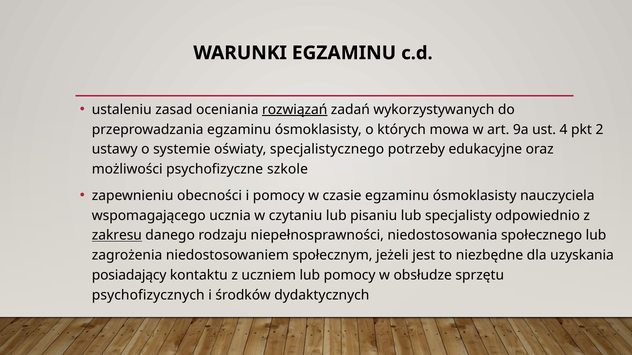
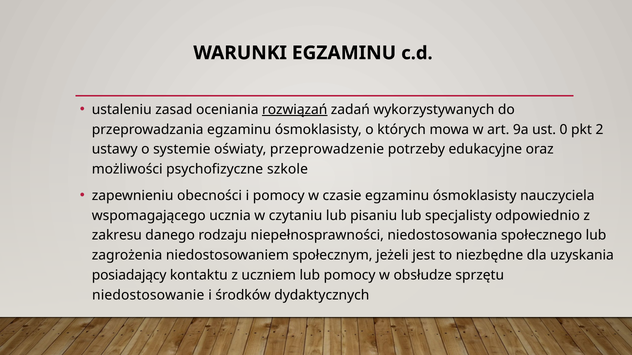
4: 4 -> 0 (563, 130)
specjalistycznego: specjalistycznego -> przeprowadzenie (327, 150)
zakresu underline: present -> none (117, 236)
psychofizycznych: psychofizycznych -> niedostosowanie (148, 295)
